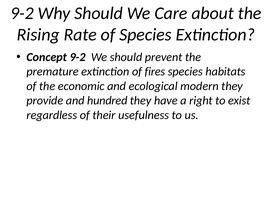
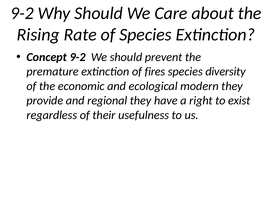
habitats: habitats -> diversity (226, 72)
hundred: hundred -> regional (107, 101)
